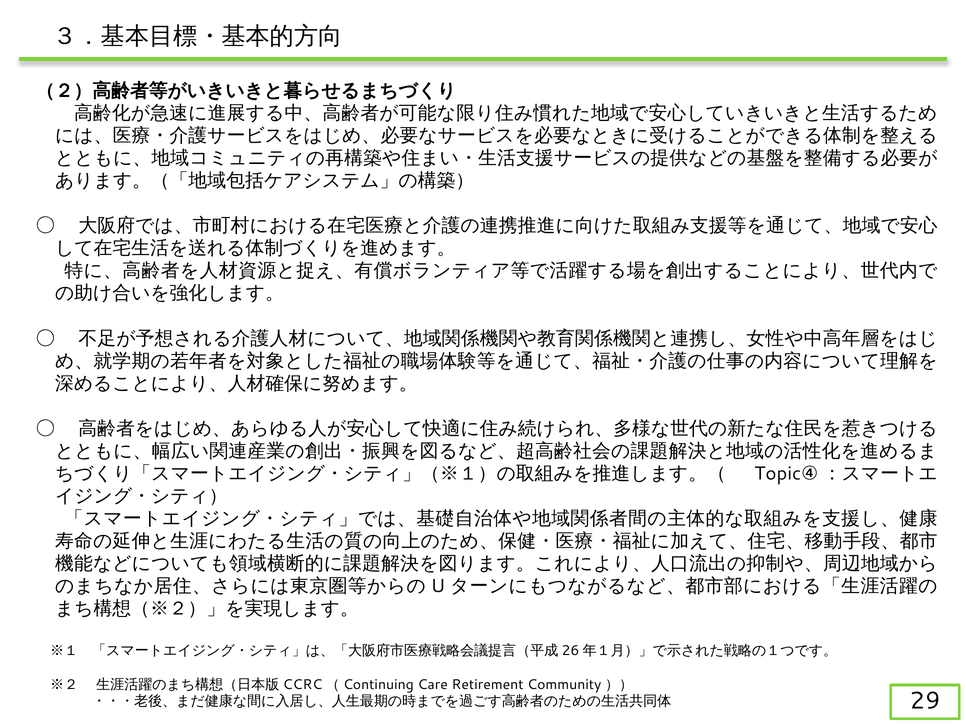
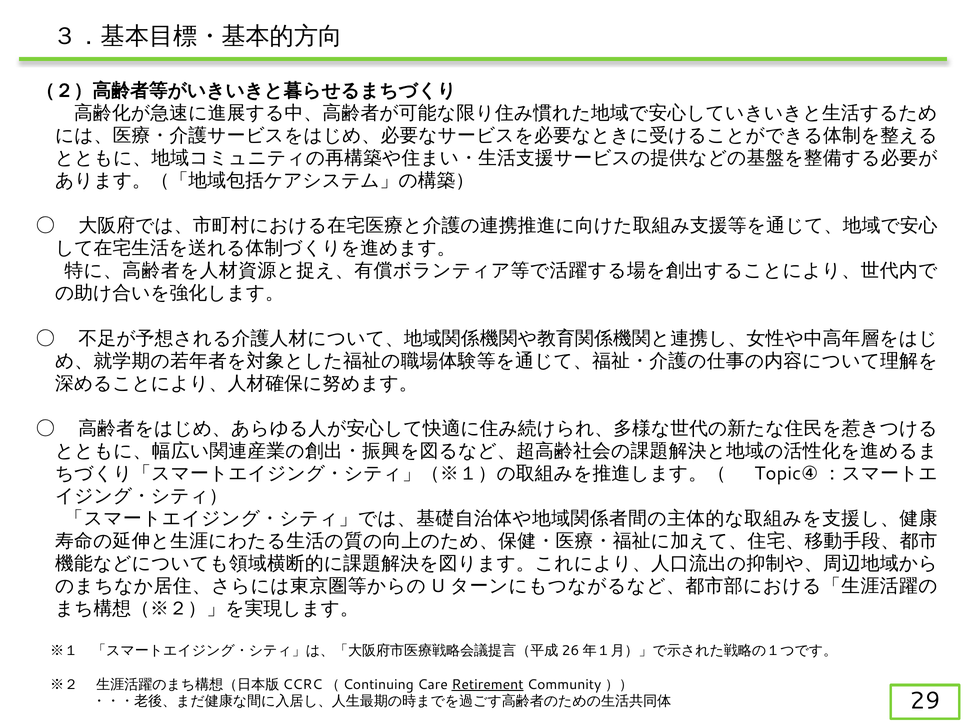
Retirement underline: none -> present (488, 685)
